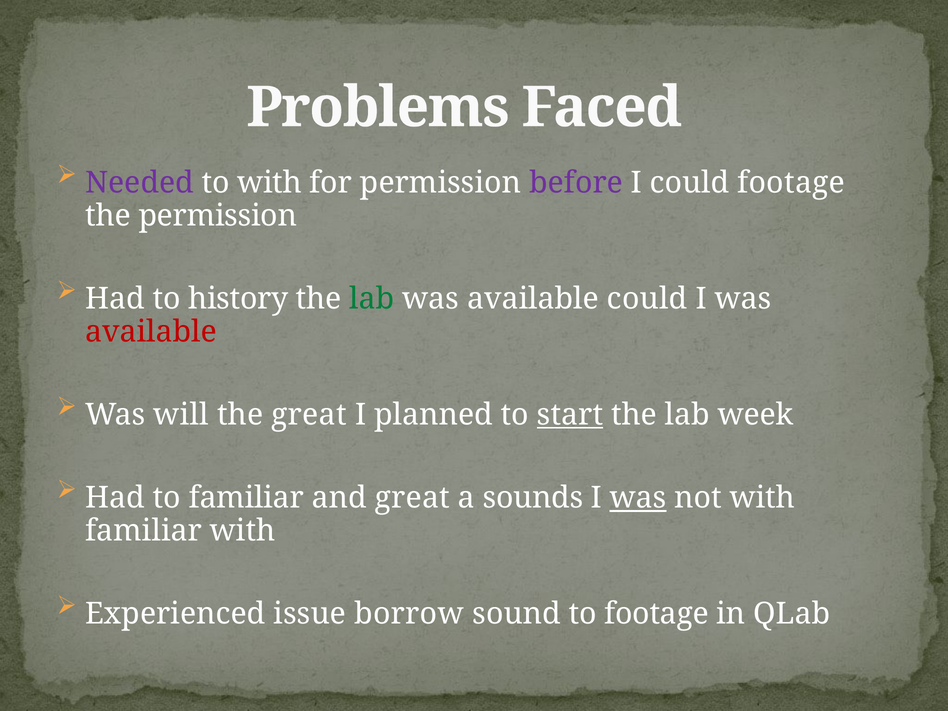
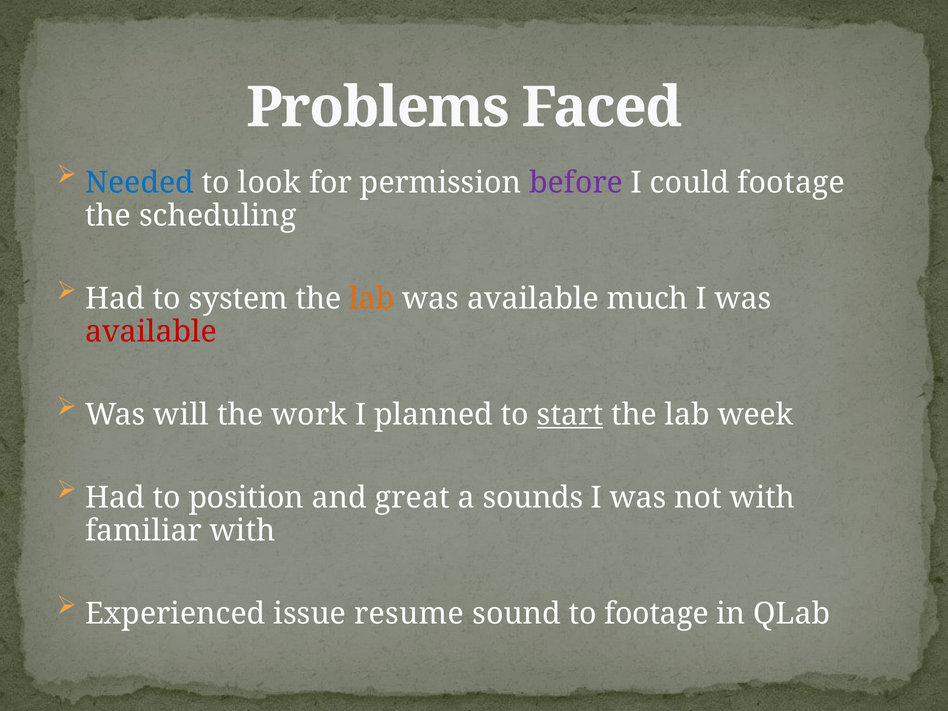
Needed colour: purple -> blue (140, 183)
to with: with -> look (269, 183)
the permission: permission -> scheduling (218, 216)
history: history -> system (238, 299)
lab colour: green -> orange (372, 299)
available could: could -> much (647, 299)
the great: great -> work (309, 415)
to familiar: familiar -> position (246, 498)
was underline: present -> none (638, 498)
borrow: borrow -> resume (409, 614)
